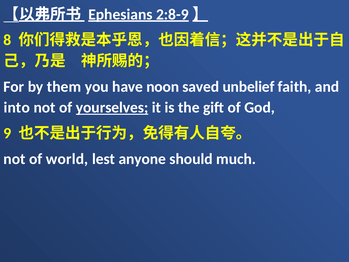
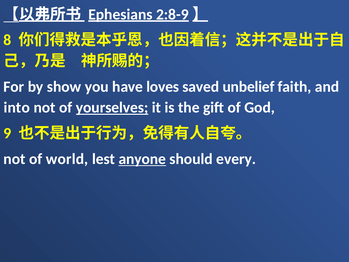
them: them -> show (64, 87)
noon: noon -> loves (163, 87)
anyone underline: none -> present (142, 159)
much: much -> every (236, 159)
